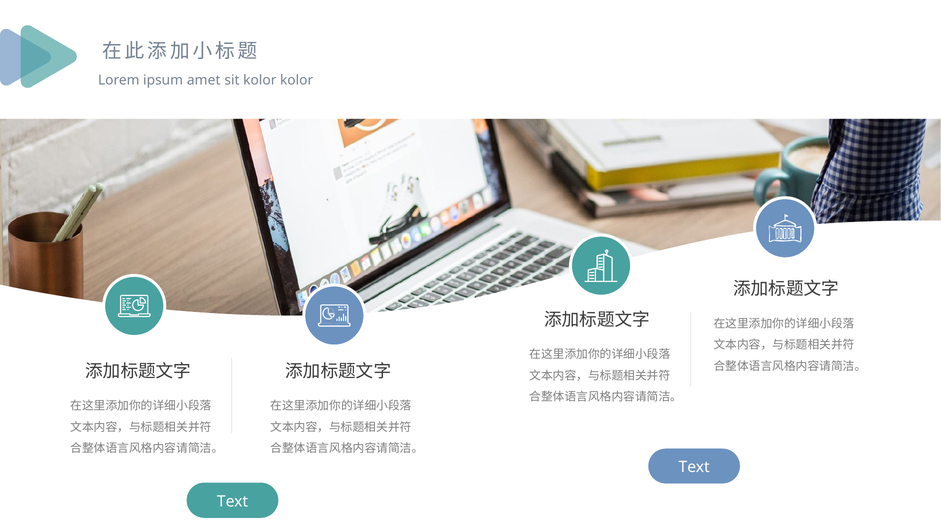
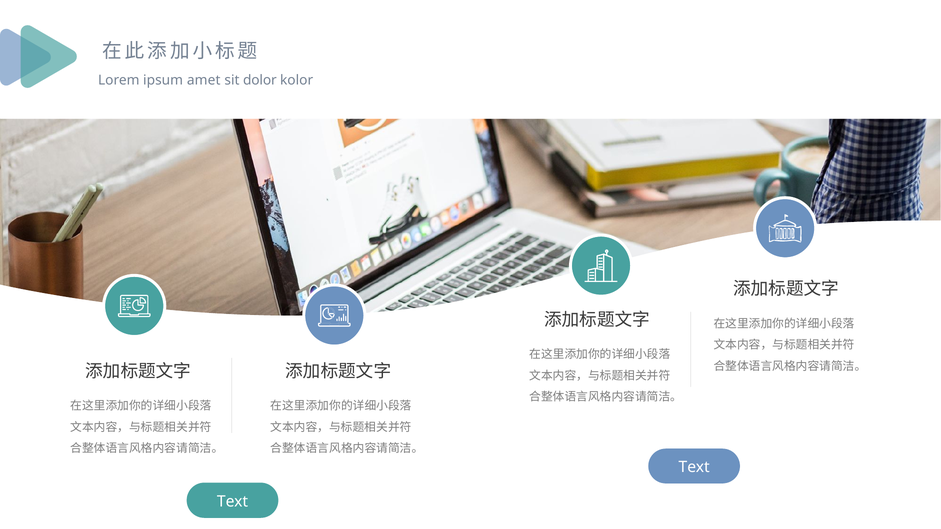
sit kolor: kolor -> dolor (260, 80)
